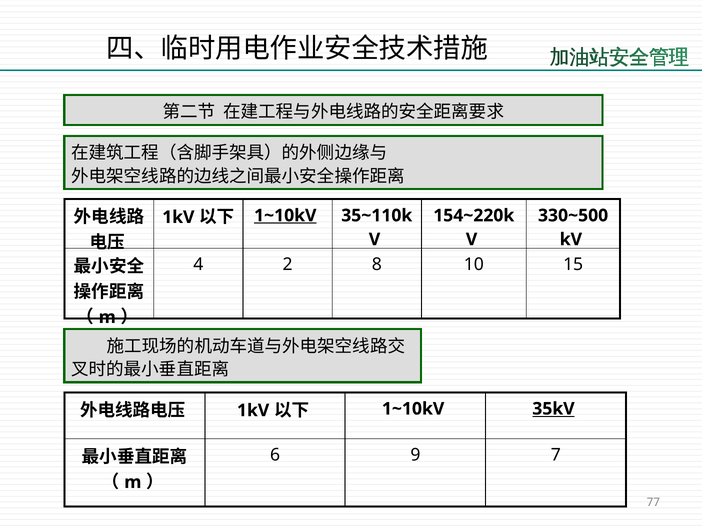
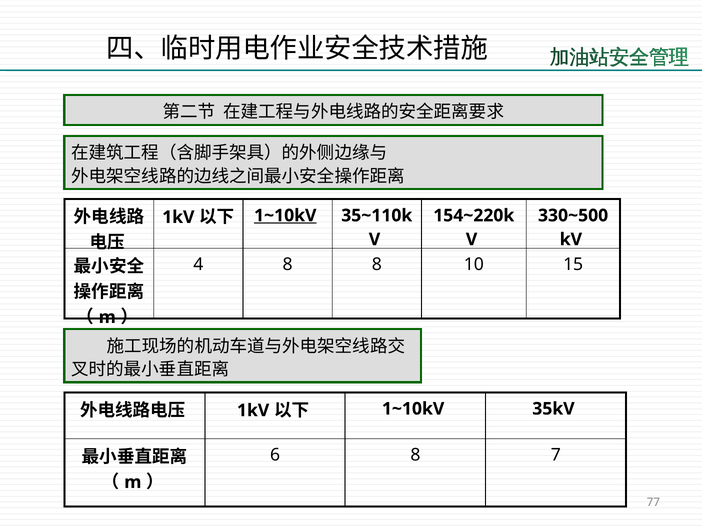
4 2: 2 -> 8 (288, 264)
35kV underline: present -> none (553, 408)
6 9: 9 -> 8 (415, 455)
